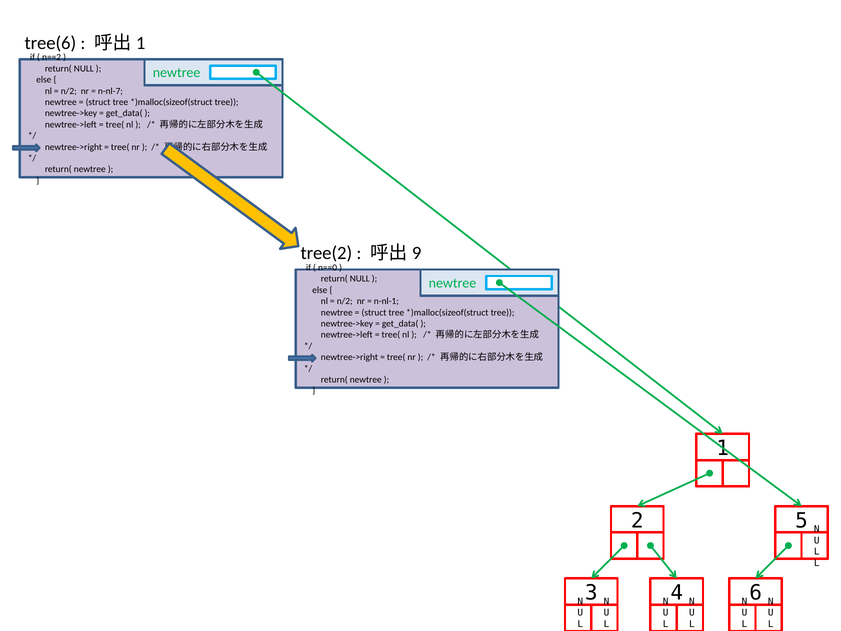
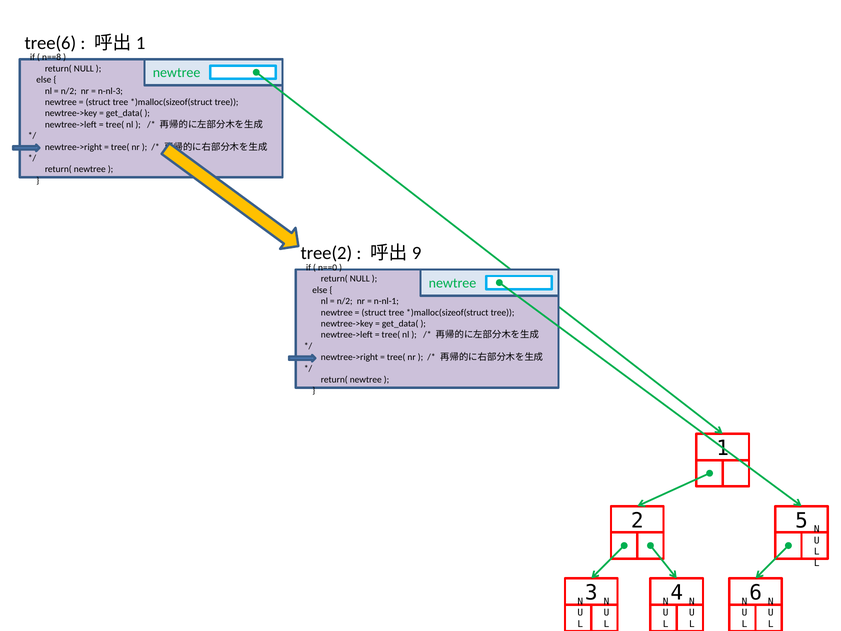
n==2: n==2 -> n==8 (52, 57)
n-nl-7: n-nl-7 -> n-nl-3 (110, 91)
